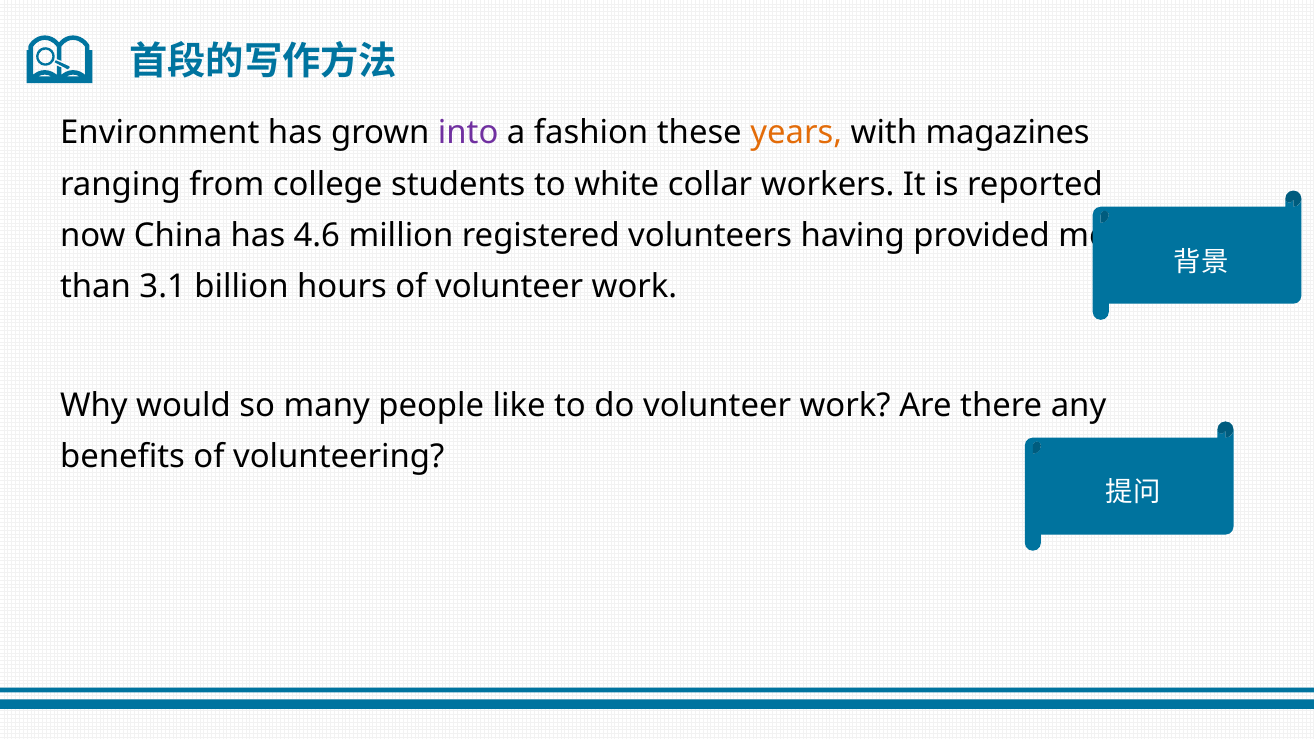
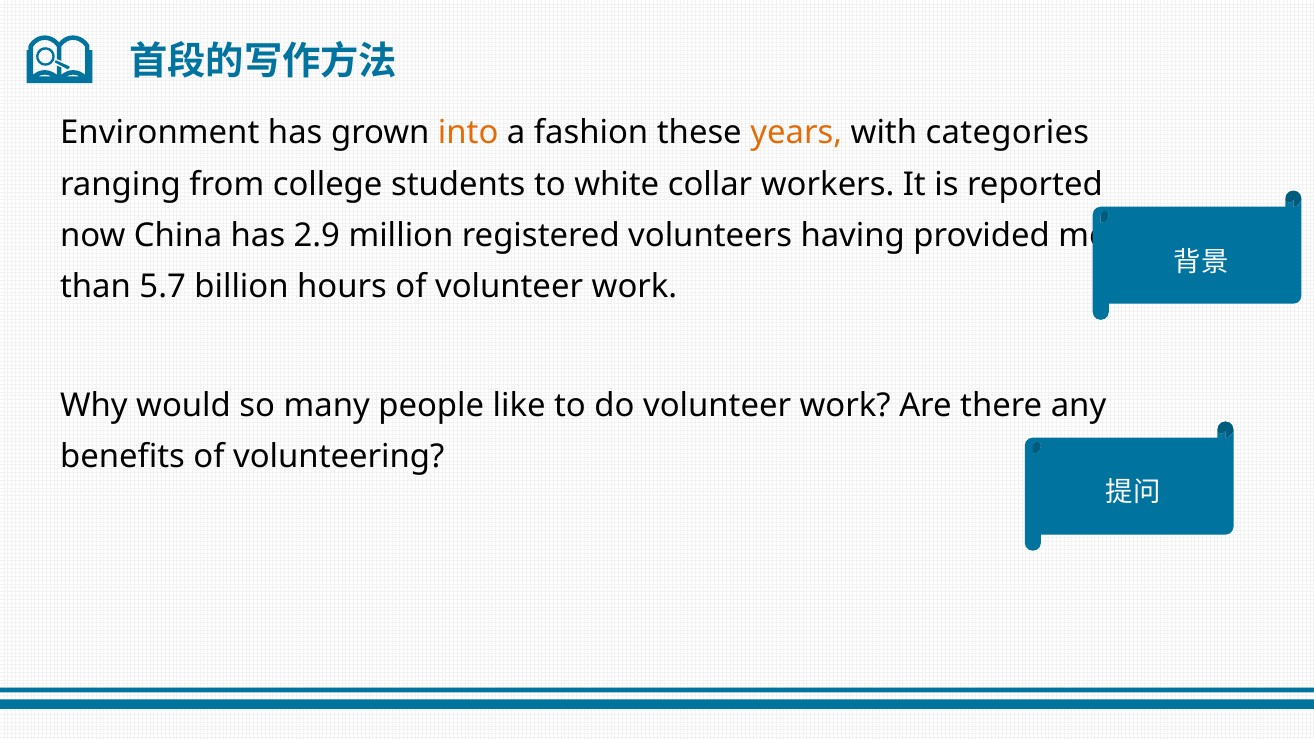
into colour: purple -> orange (468, 133)
magazines: magazines -> categories (1007, 133)
4.6: 4.6 -> 2.9 (317, 235)
3.1: 3.1 -> 5.7 (163, 287)
